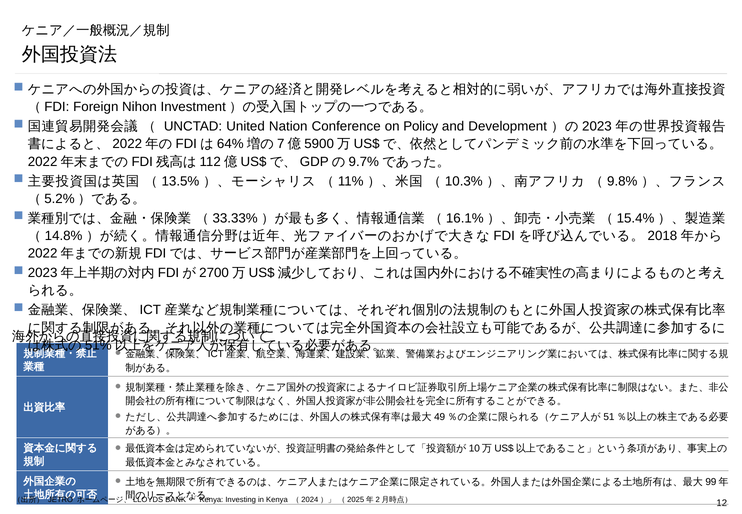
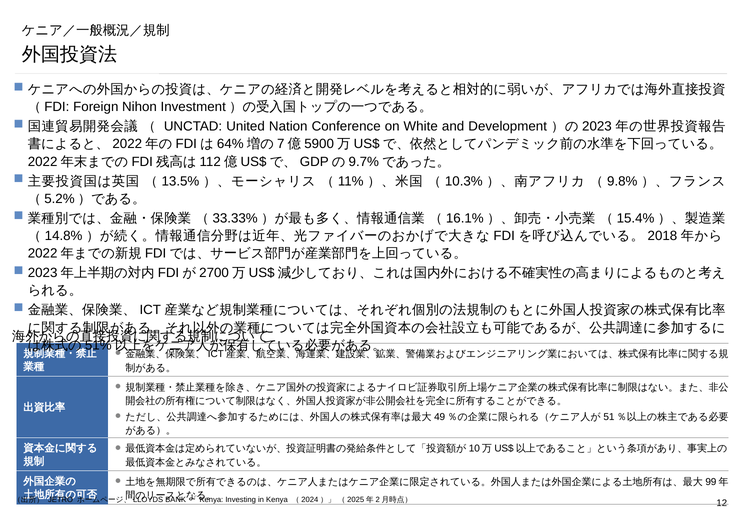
Policy: Policy -> White (421, 126)
